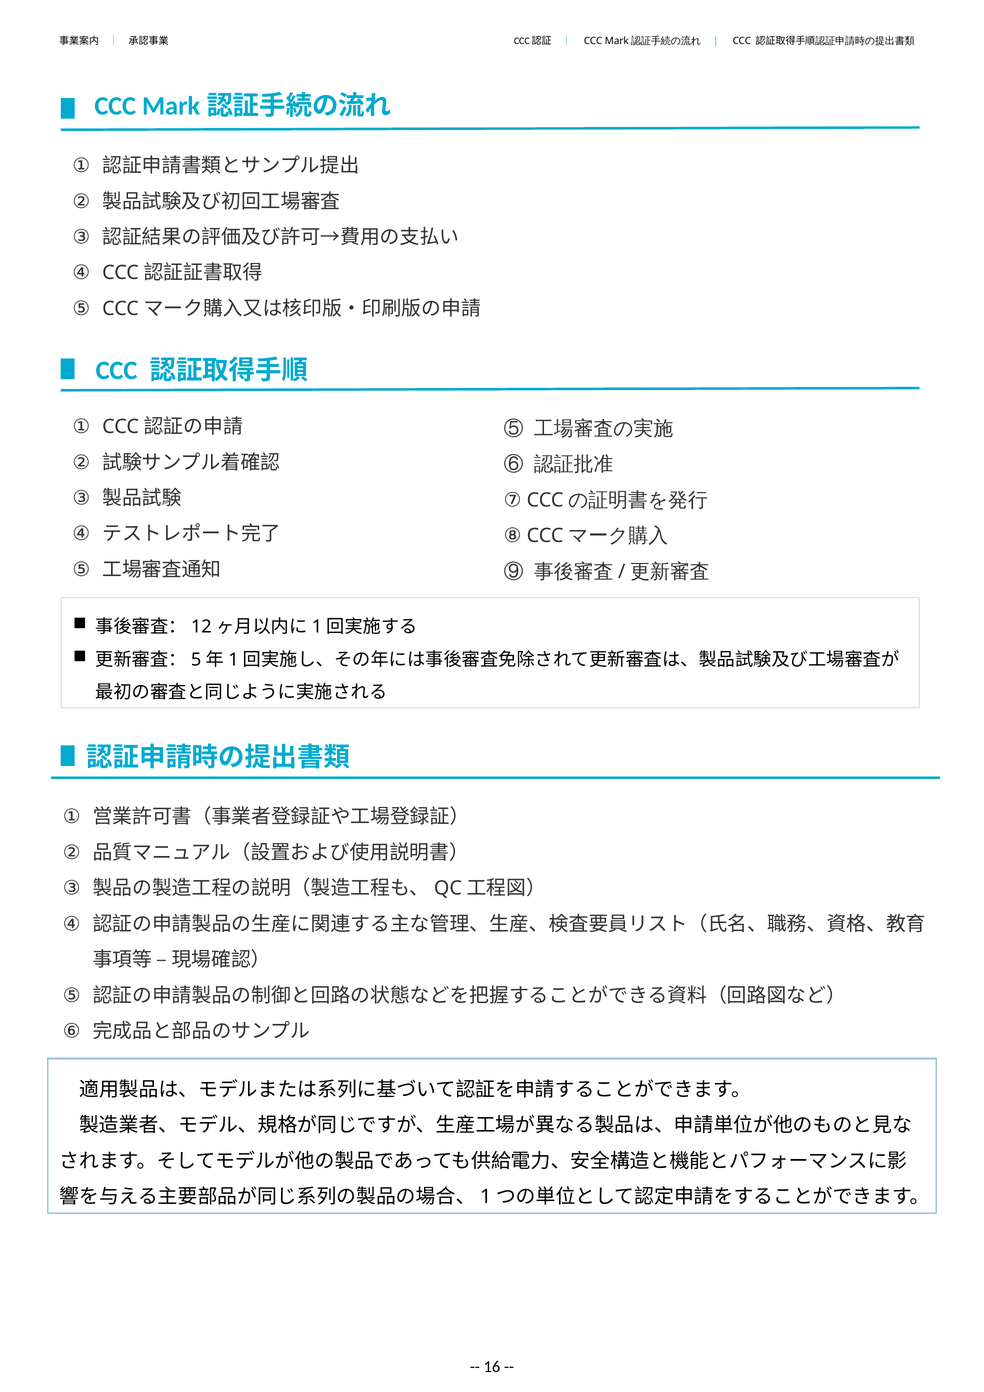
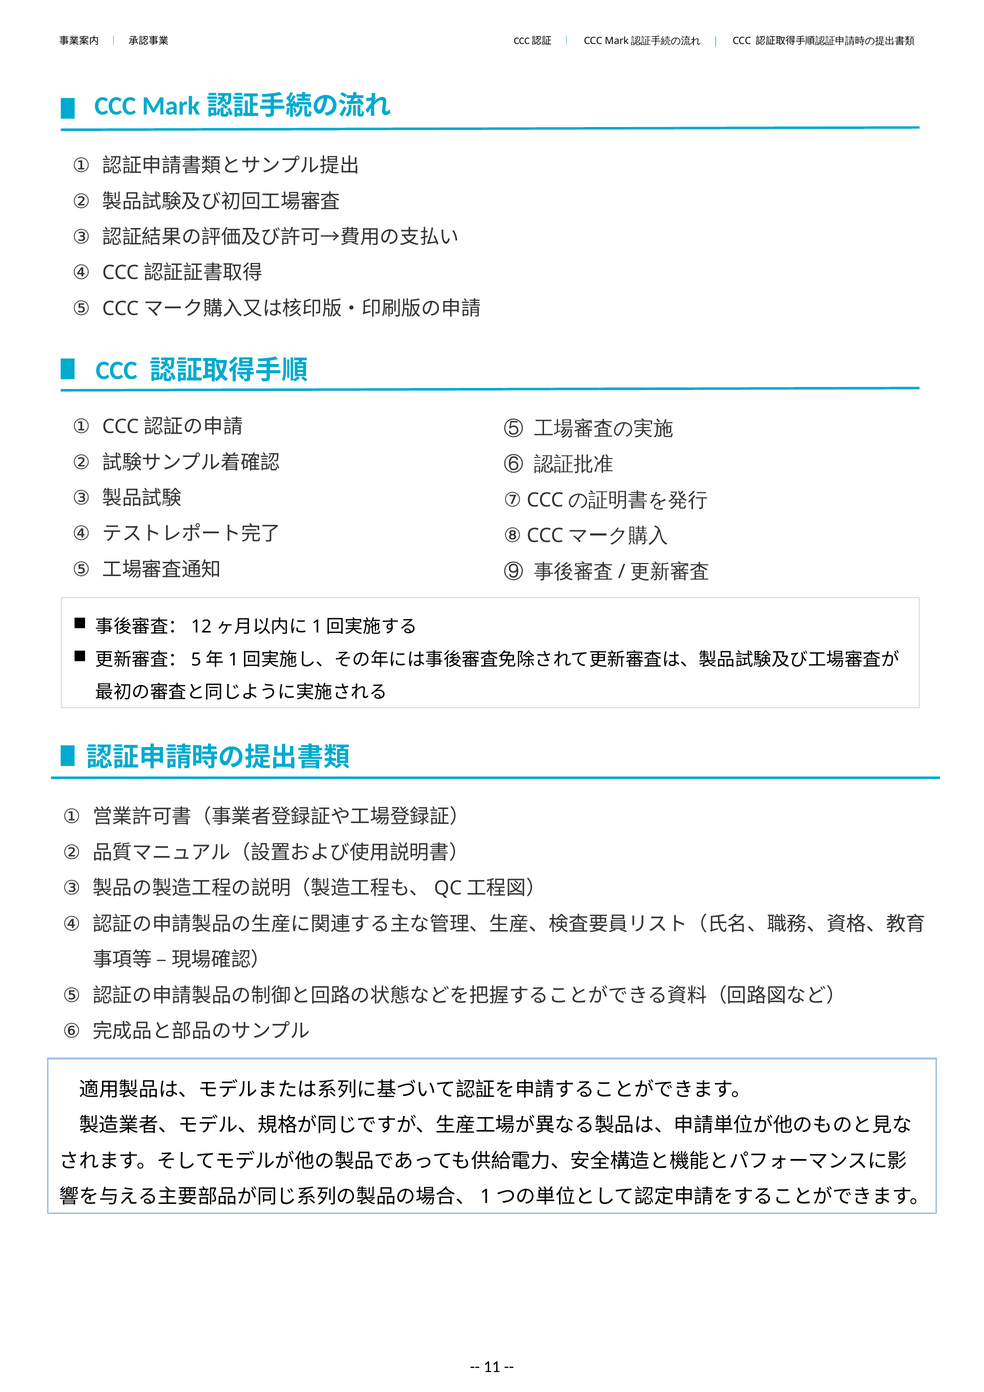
16: 16 -> 11 (492, 1366)
